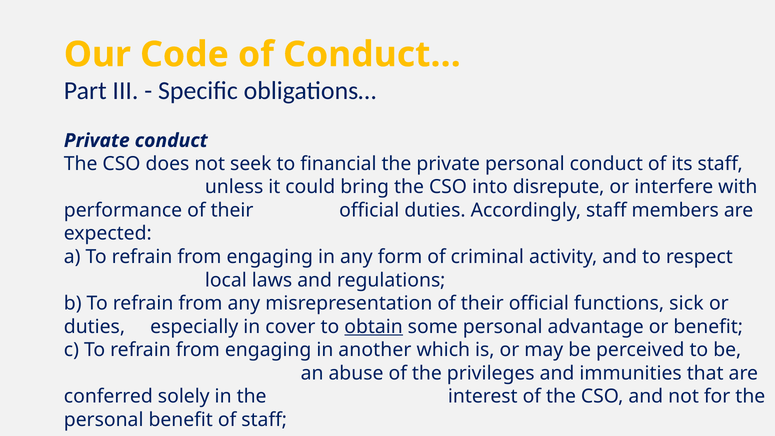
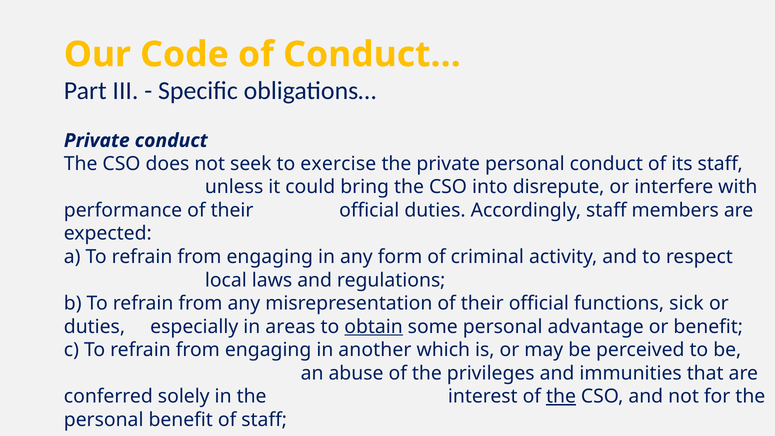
financial: financial -> exercise (338, 164)
cover: cover -> areas (290, 327)
the underline: none -> present (561, 396)
